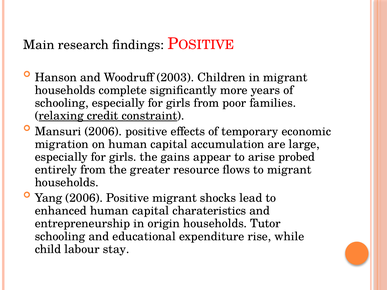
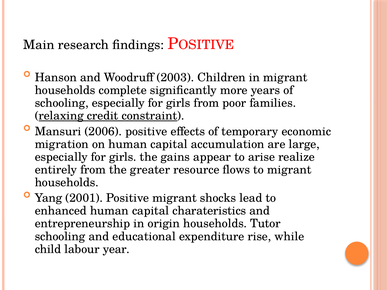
probed: probed -> realize (297, 157)
Yang 2006: 2006 -> 2001 (84, 198)
stay: stay -> year (116, 249)
